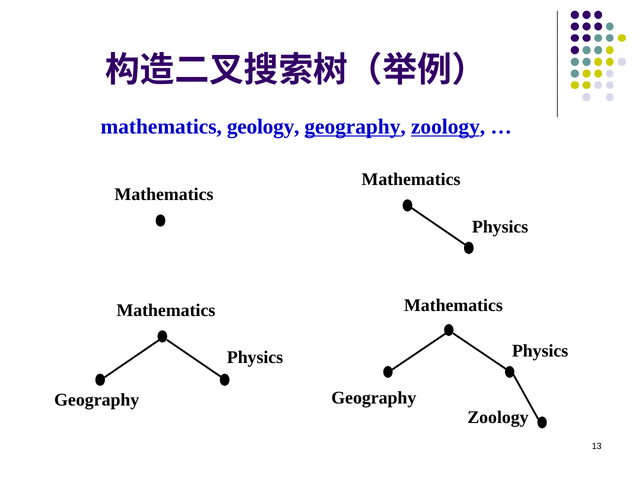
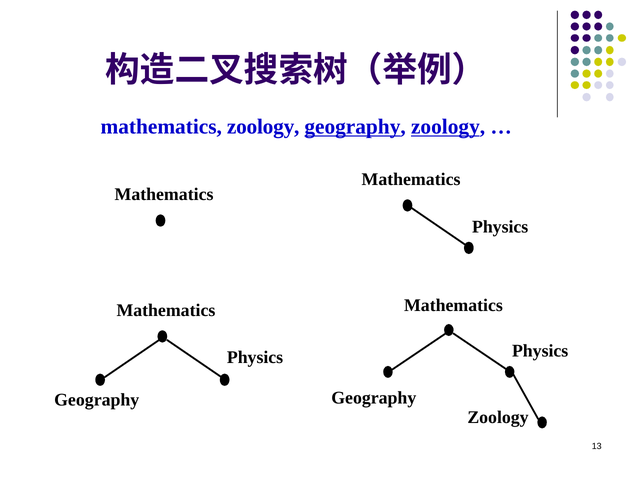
geology: geology -> zoology (263, 127)
